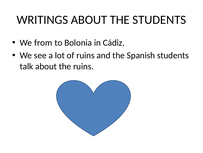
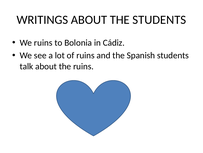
We from: from -> ruins (43, 43)
